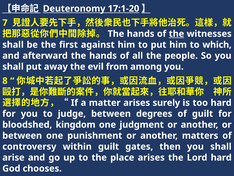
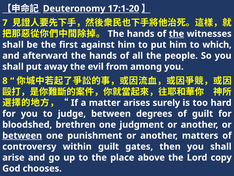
kingdom: kingdom -> brethren (76, 124)
between underline: none -> present (22, 135)
place arises: arises -> above (151, 157)
Lord hard: hard -> copy (221, 157)
